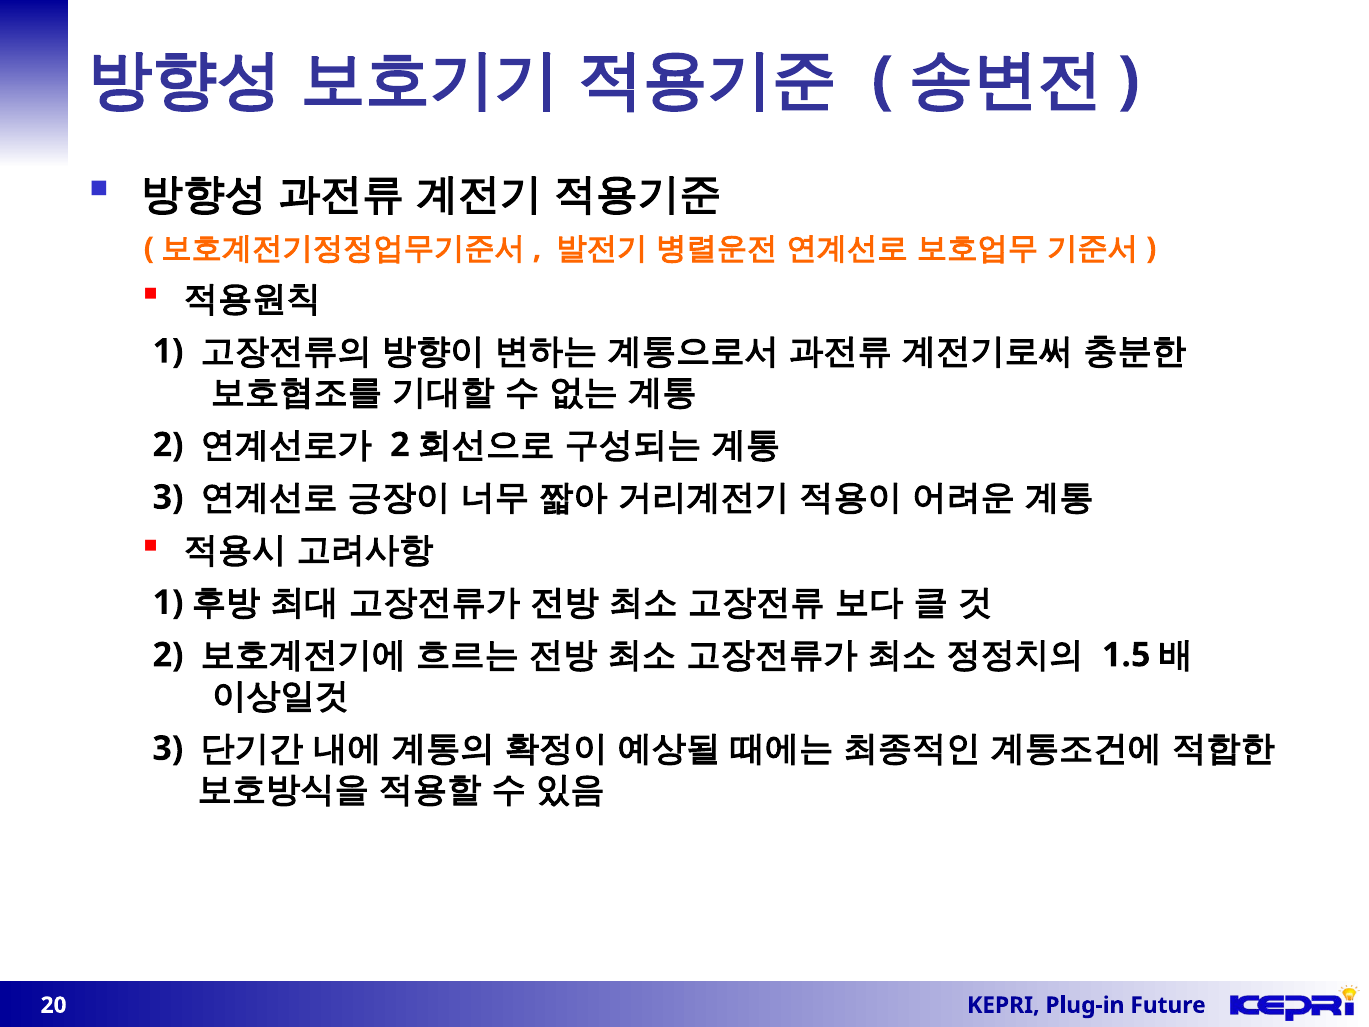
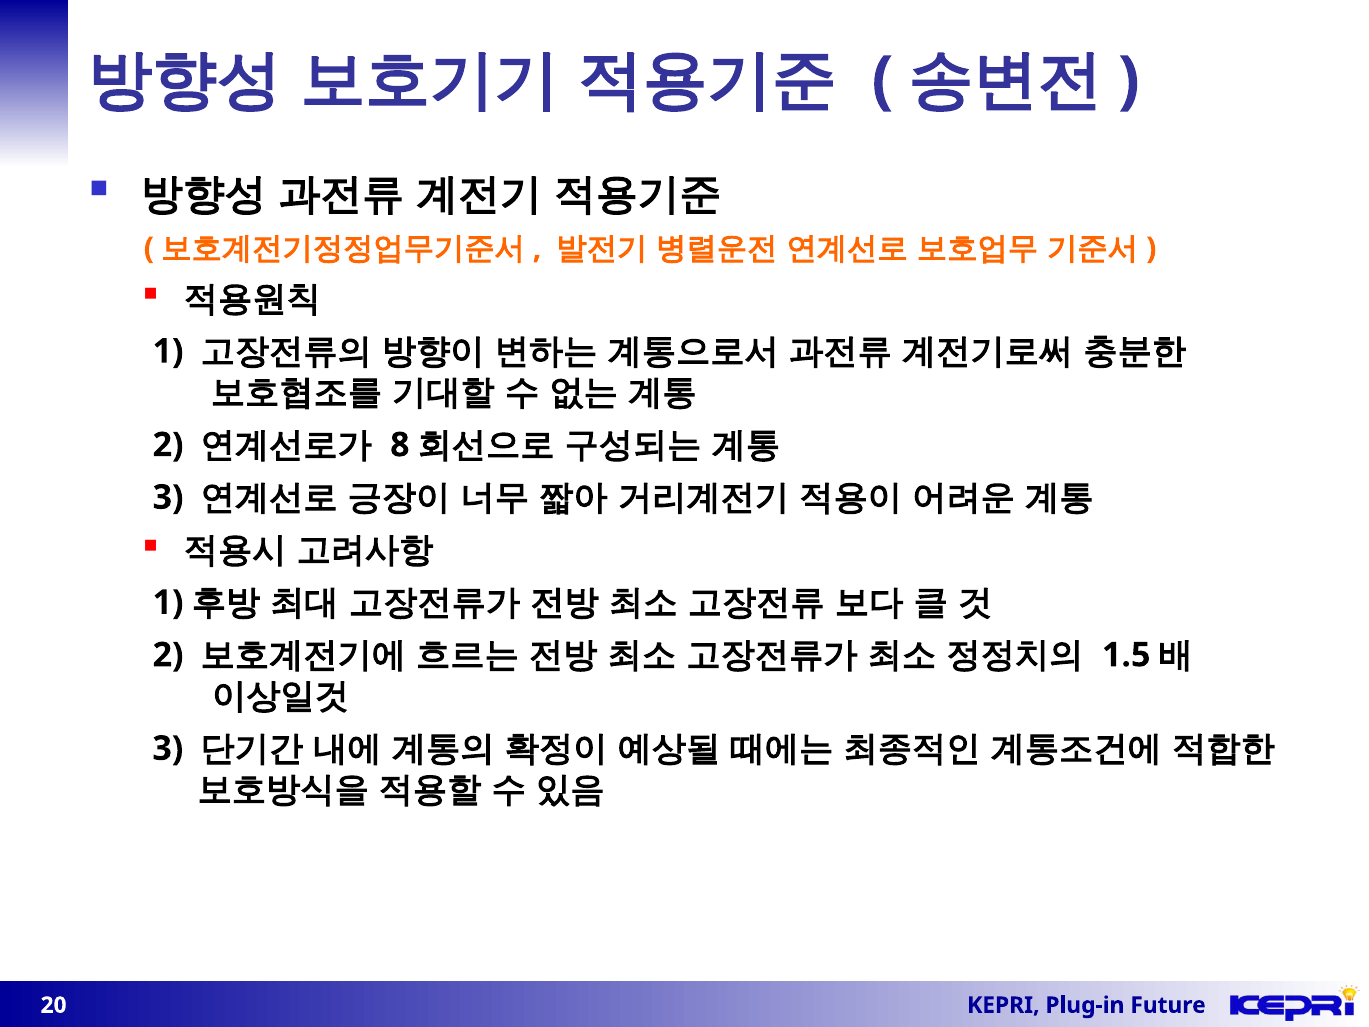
2: 2 -> 8 (400, 445)
